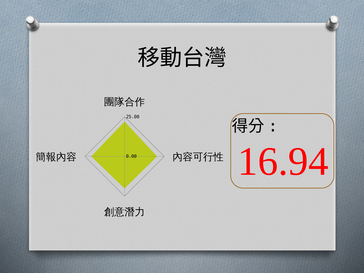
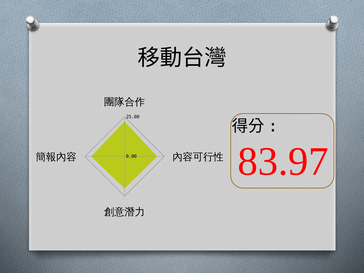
16.94: 16.94 -> 83.97 (283, 161)
